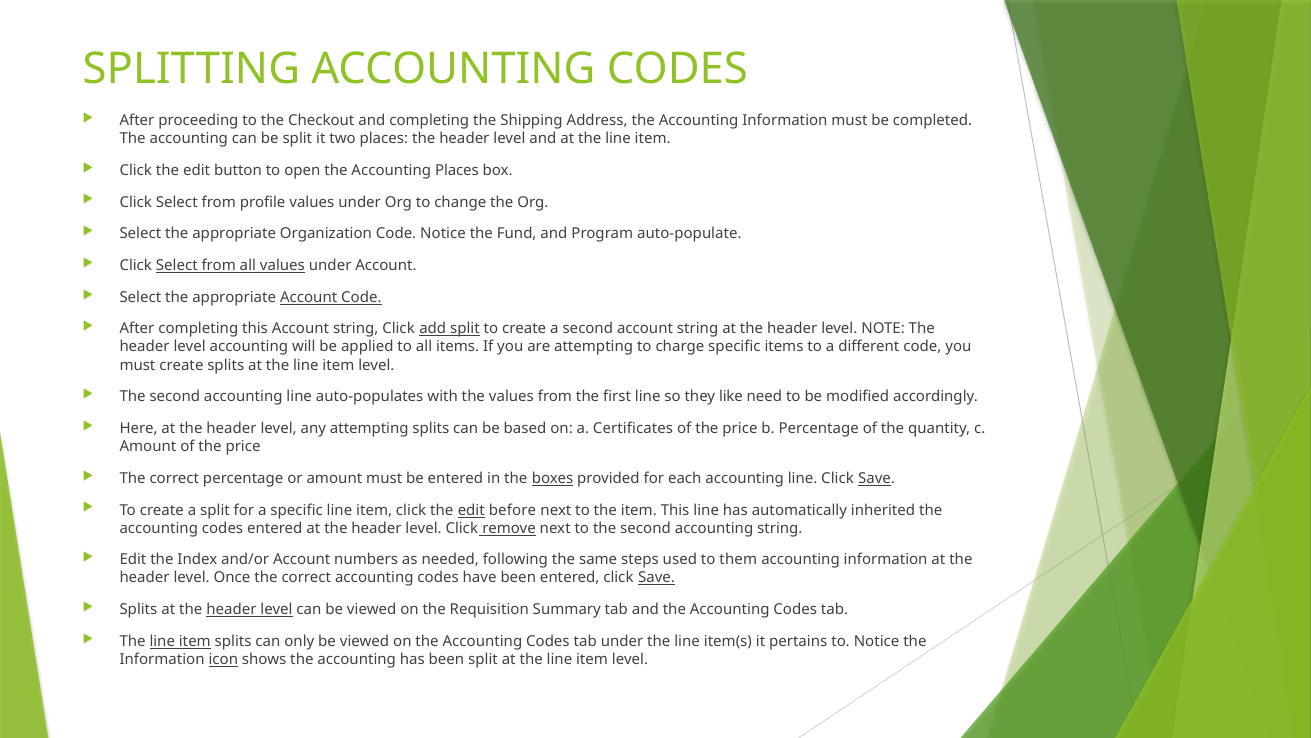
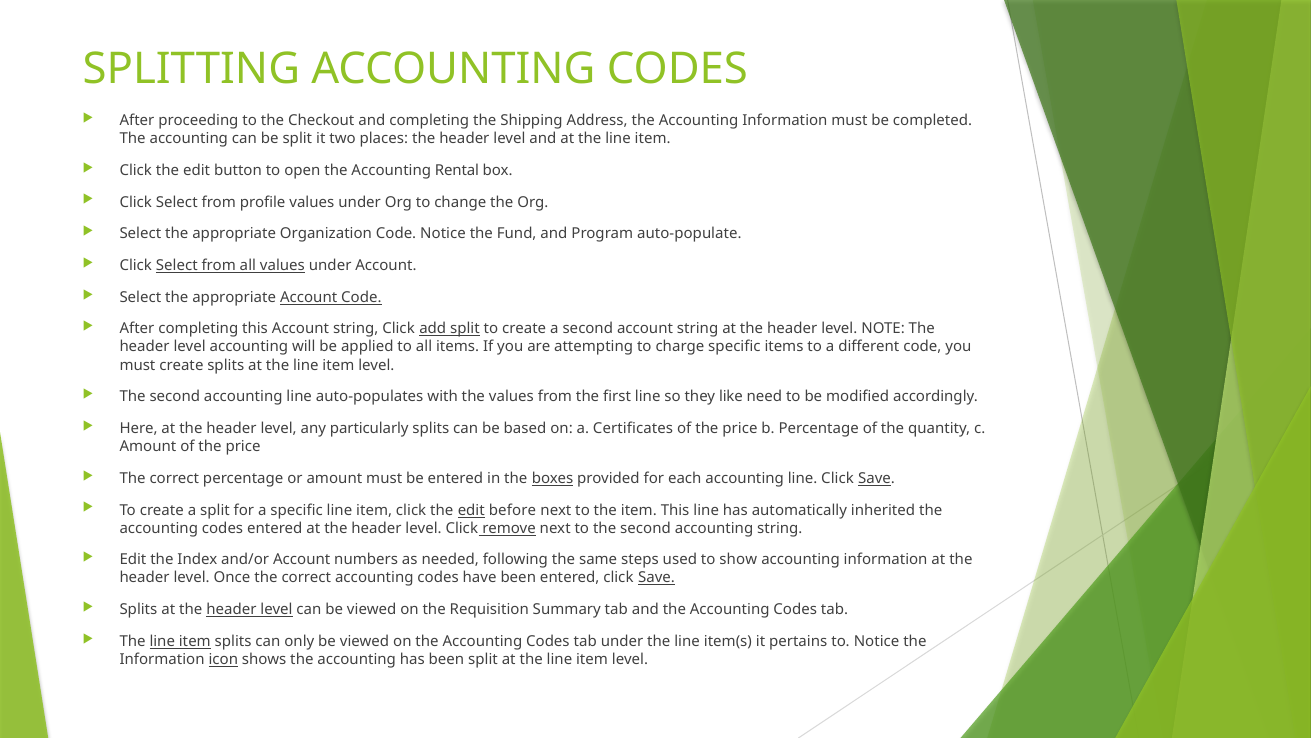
Accounting Places: Places -> Rental (457, 170)
any attempting: attempting -> particularly (369, 428)
them: them -> show (738, 559)
